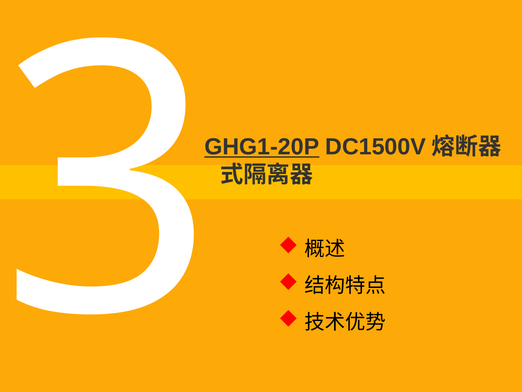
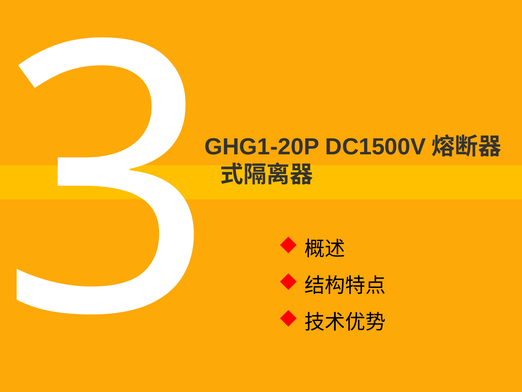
GHG1-20P underline: present -> none (262, 147)
